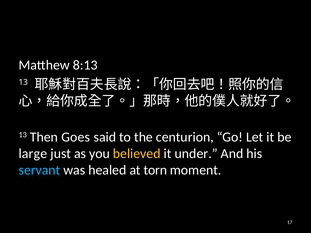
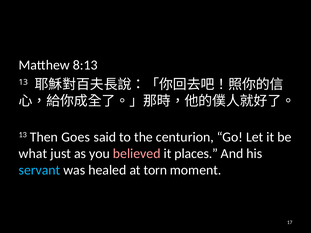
large: large -> what (33, 154)
believed colour: yellow -> pink (137, 154)
under: under -> places (196, 154)
